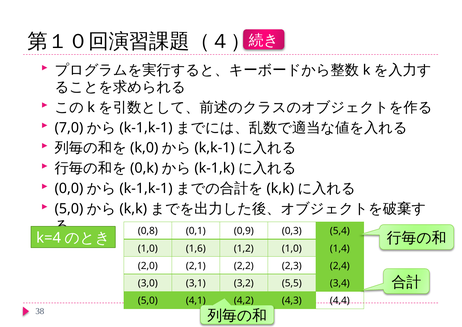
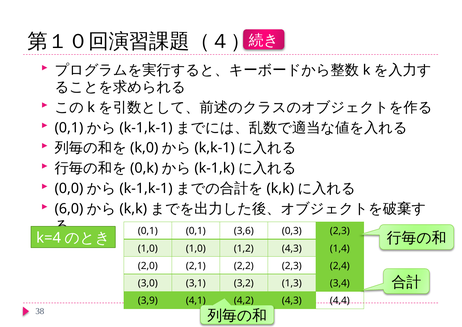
7,0: 7,0 -> 0,1 (69, 128)
5,0: 5,0 -> 6,0 (69, 209)
0,8: 0,8 -> 0,1 (148, 231)
0,9: 0,9 -> 3,6 (244, 231)
0,3 5,4: 5,4 -> 2,3 (340, 231)
1,0 1,6: 1,6 -> 1,0 (196, 248)
1,2 1,0: 1,0 -> 4,3 (292, 248)
5,5: 5,5 -> 1,3 (292, 283)
5,0: 5,0 -> 3,9 (148, 300)
